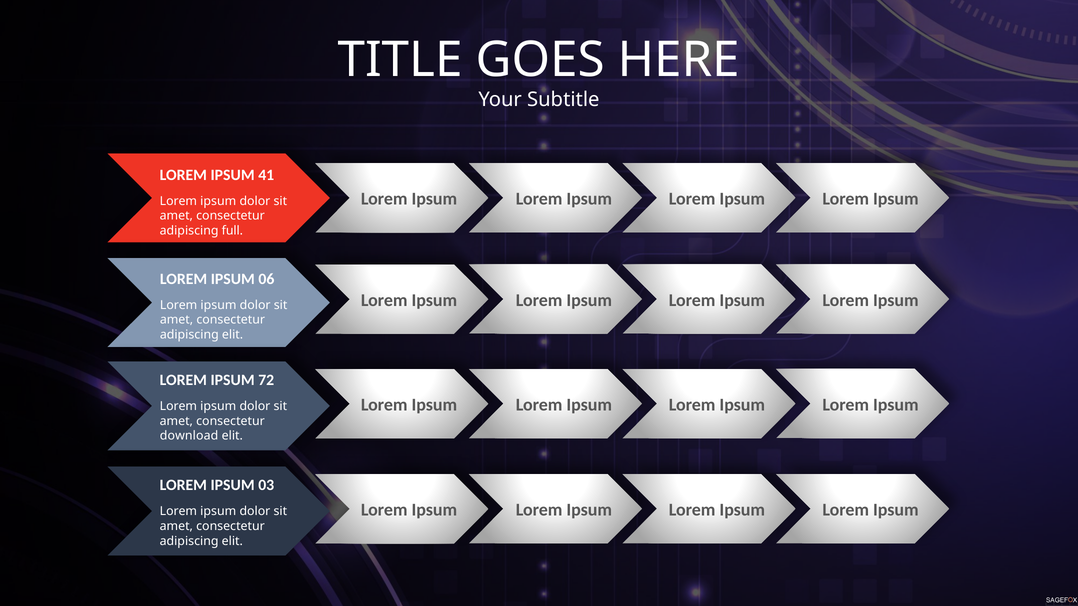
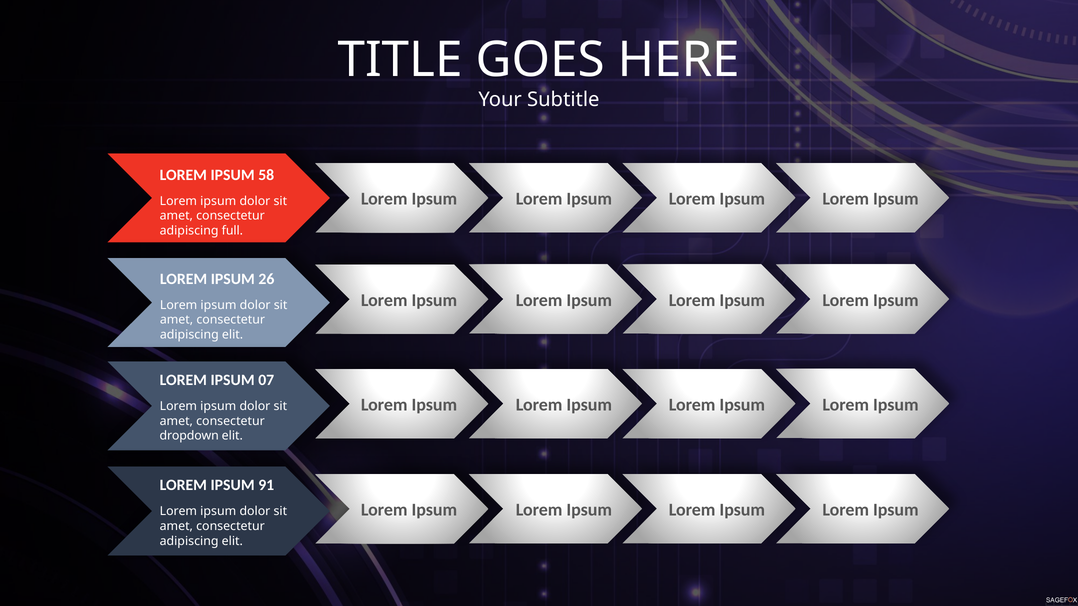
41: 41 -> 58 (266, 175)
06: 06 -> 26 (266, 279)
72: 72 -> 07 (266, 380)
download: download -> dropdown (189, 436)
03: 03 -> 91 (266, 486)
